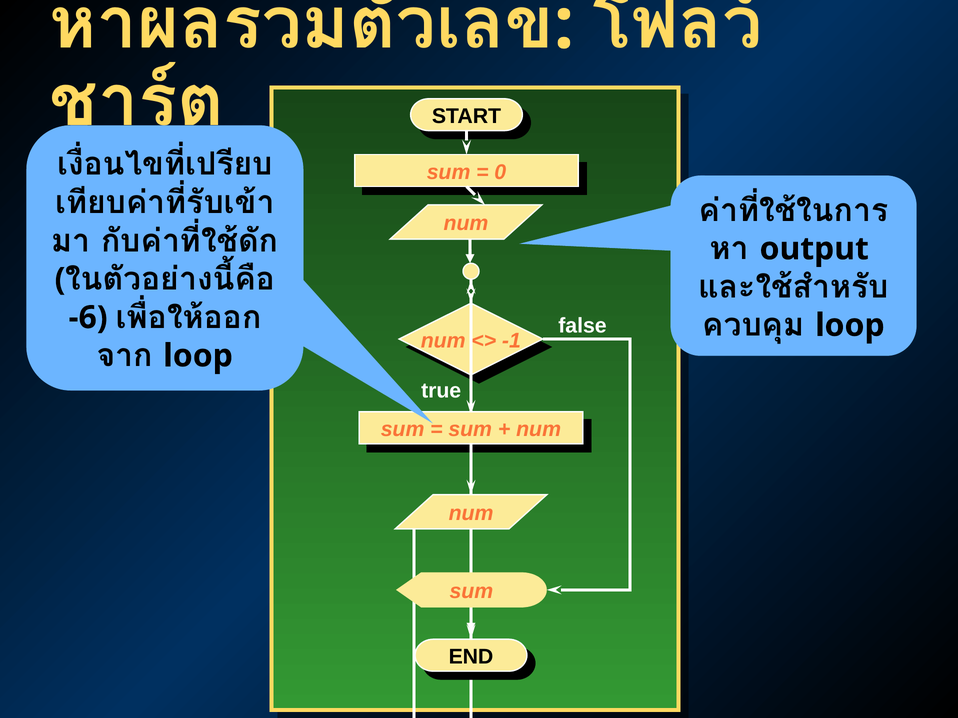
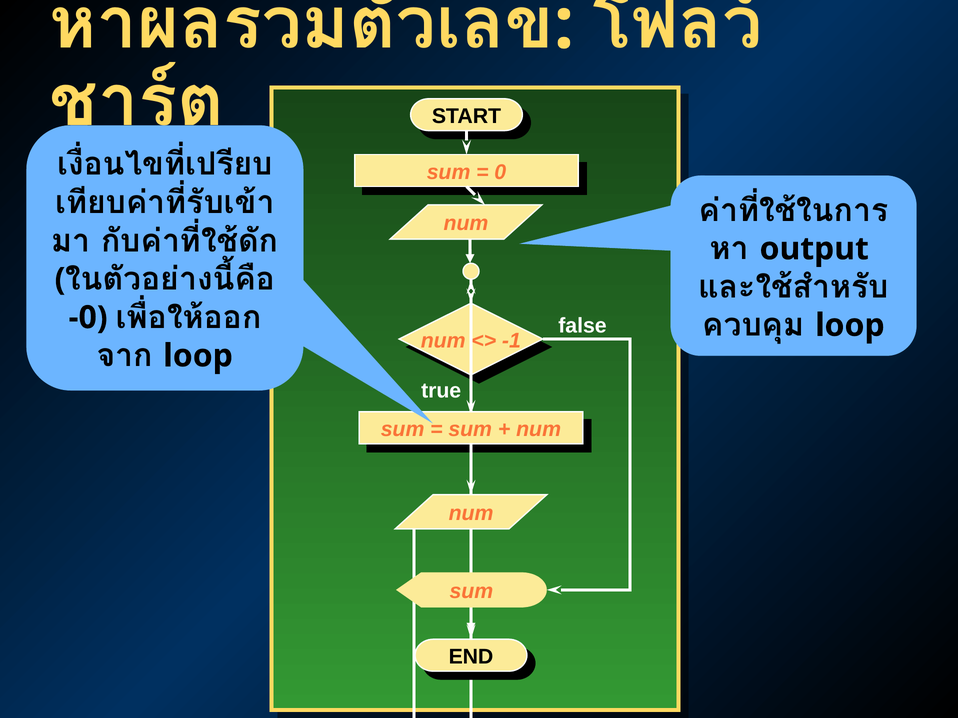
-6: -6 -> -0 (88, 318)
